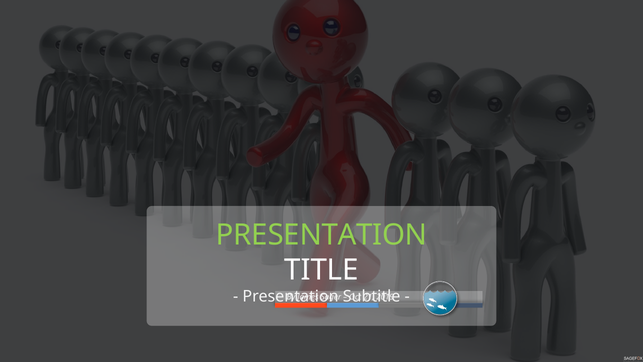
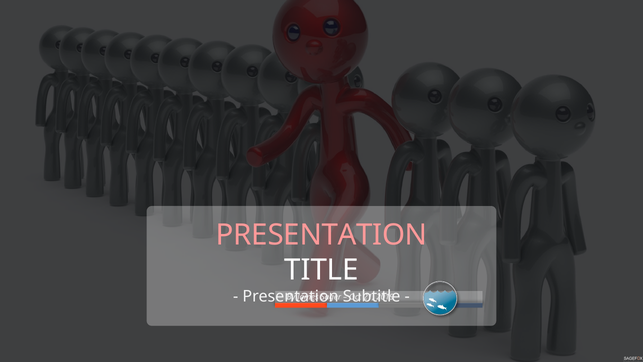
PRESENTATION colour: light green -> pink (322, 235)
